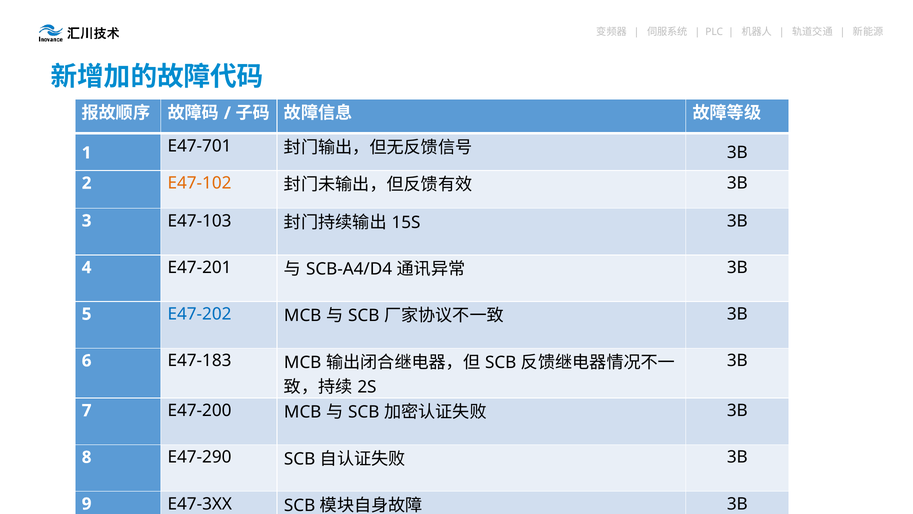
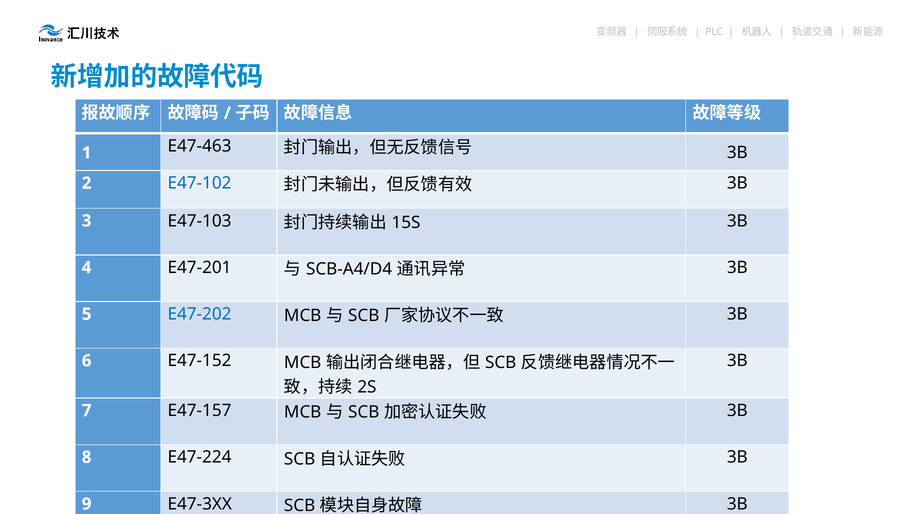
E47-701: E47-701 -> E47-463 (200, 146)
E47-102 colour: orange -> blue (200, 183)
E47-183: E47-183 -> E47-152 (200, 361)
E47-200: E47-200 -> E47-157 (200, 410)
E47-290: E47-290 -> E47-224 (200, 457)
